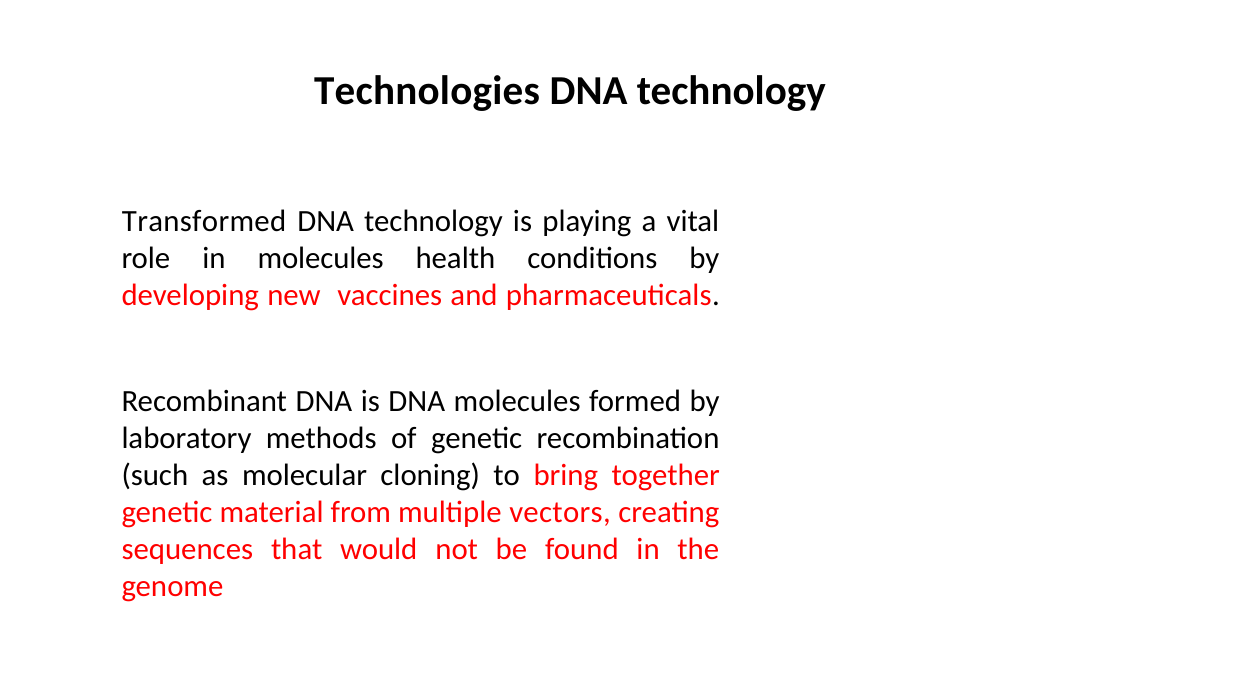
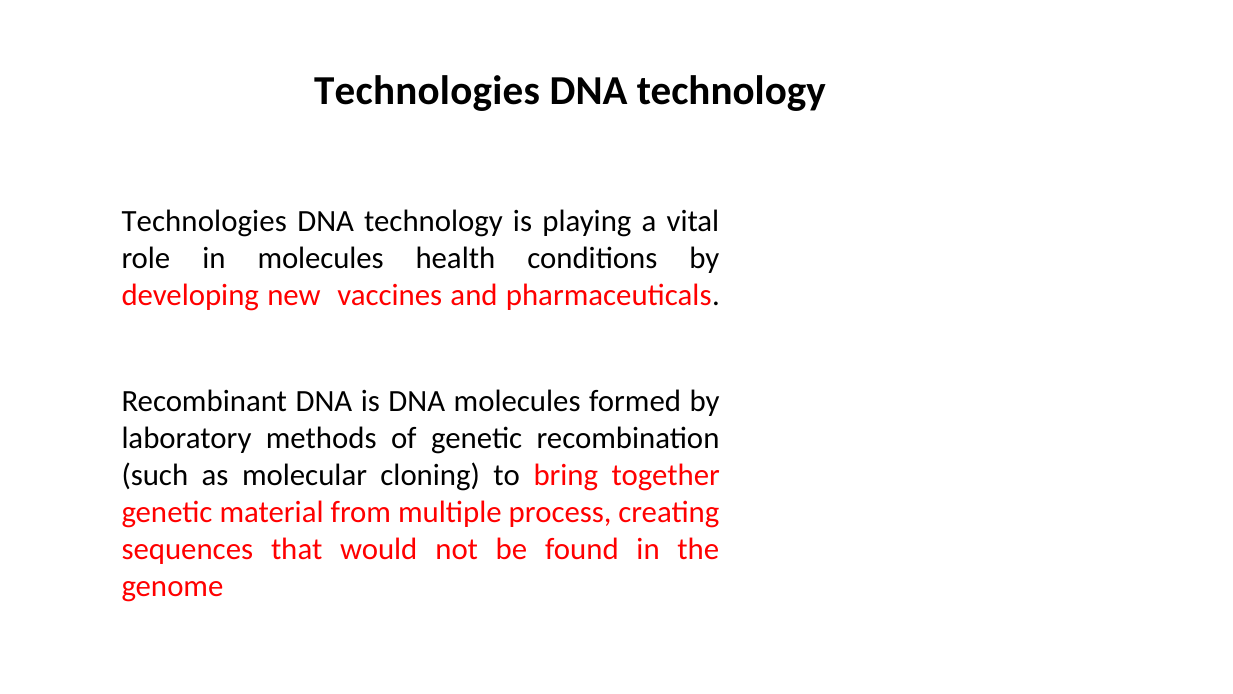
Transformed: Transformed -> Technologies (204, 222)
vectors: vectors -> process (560, 512)
